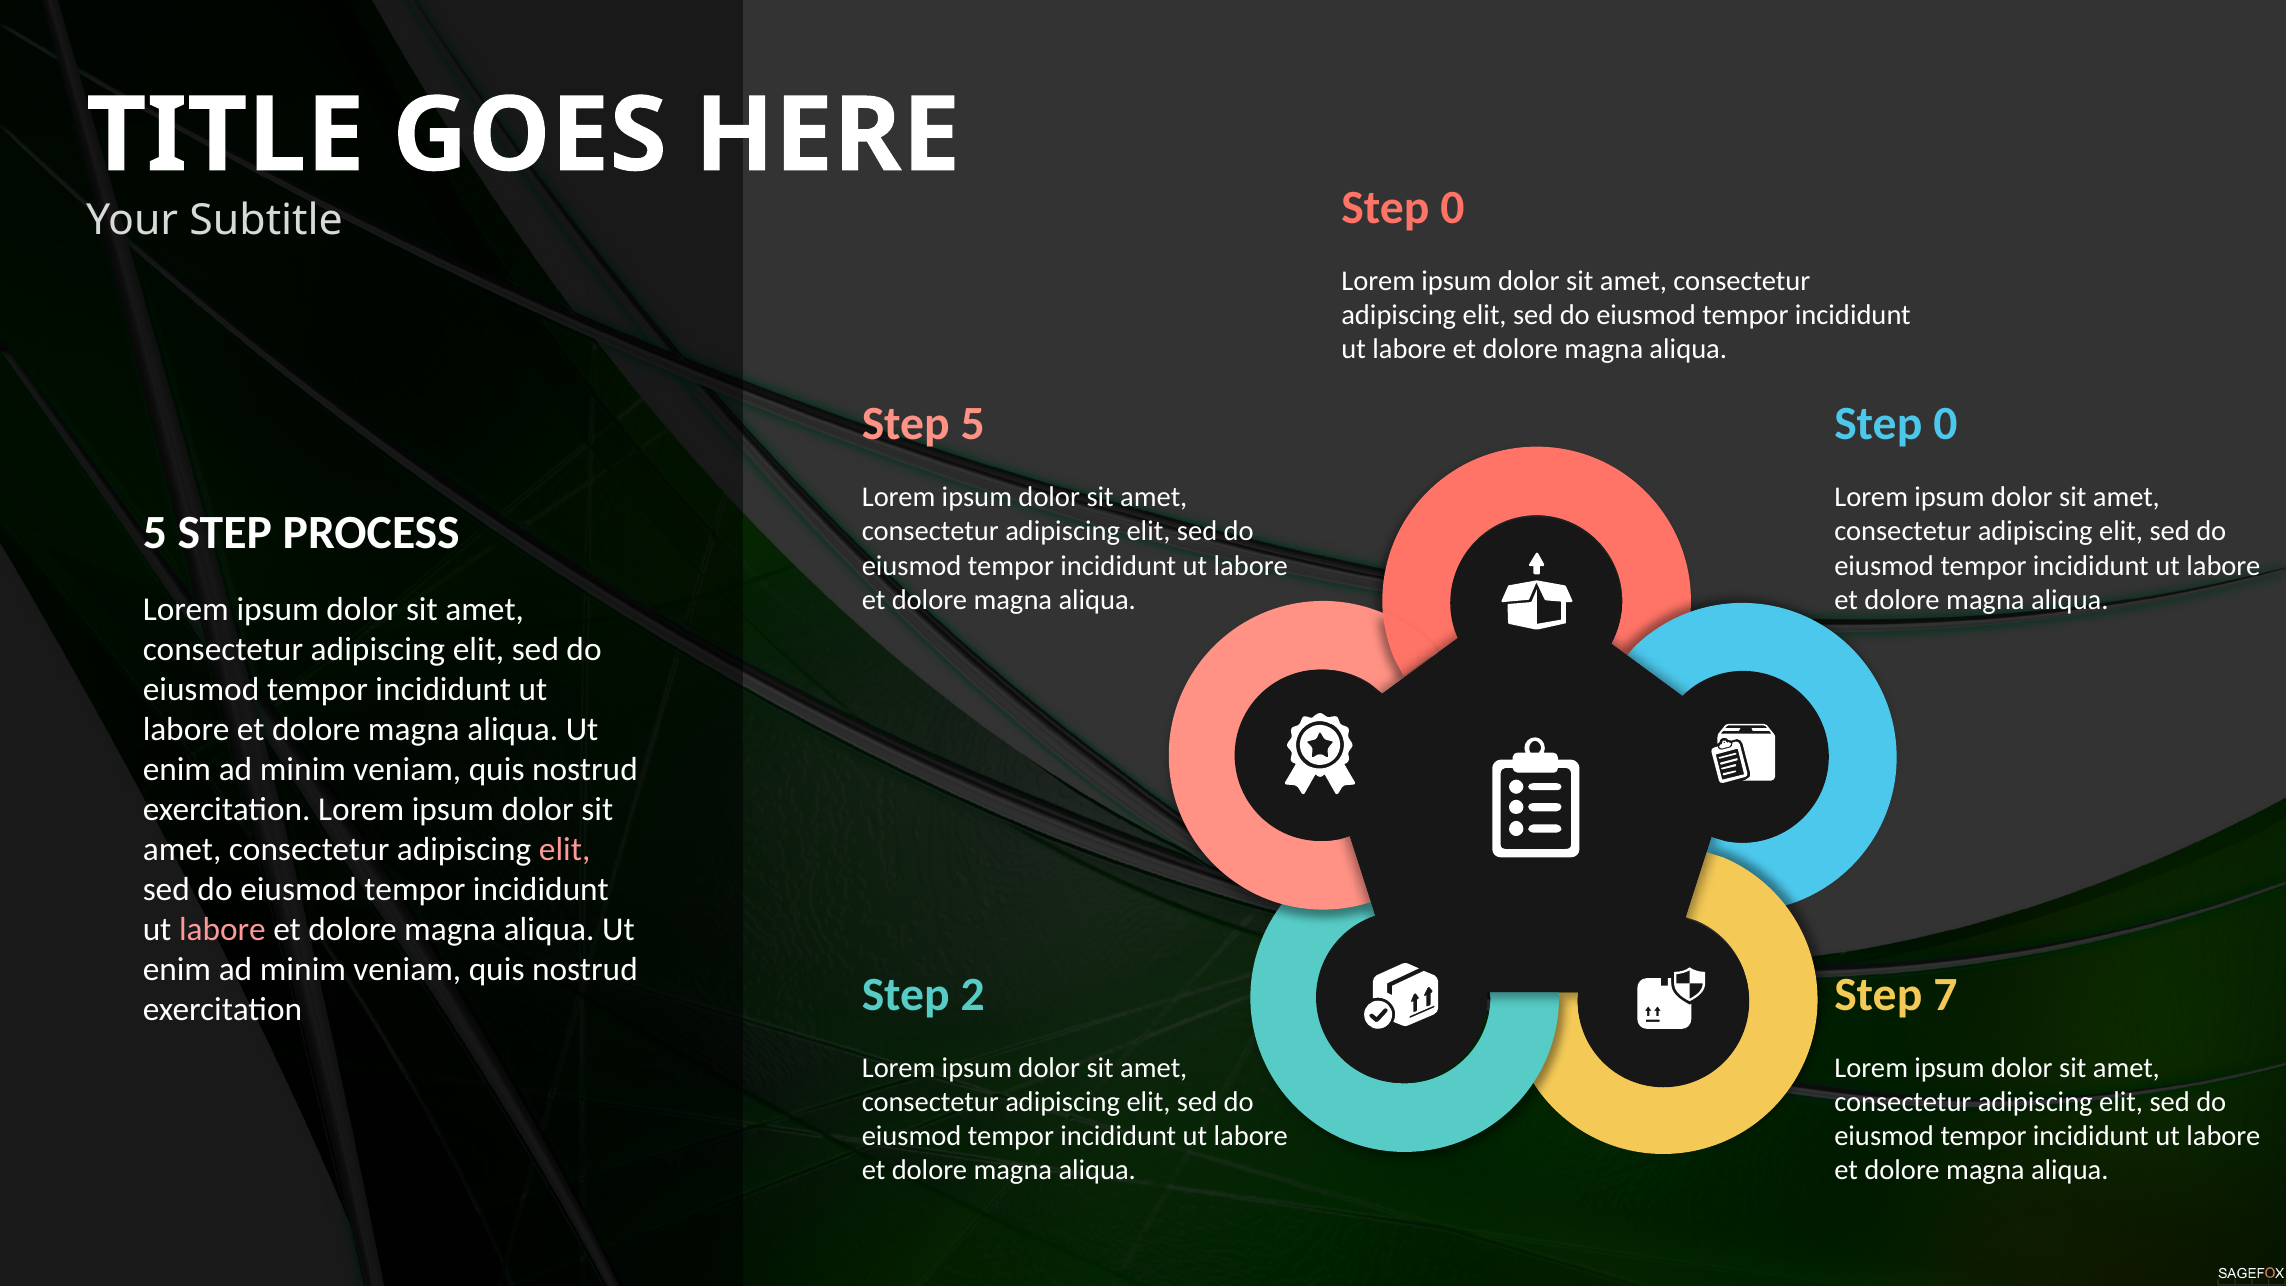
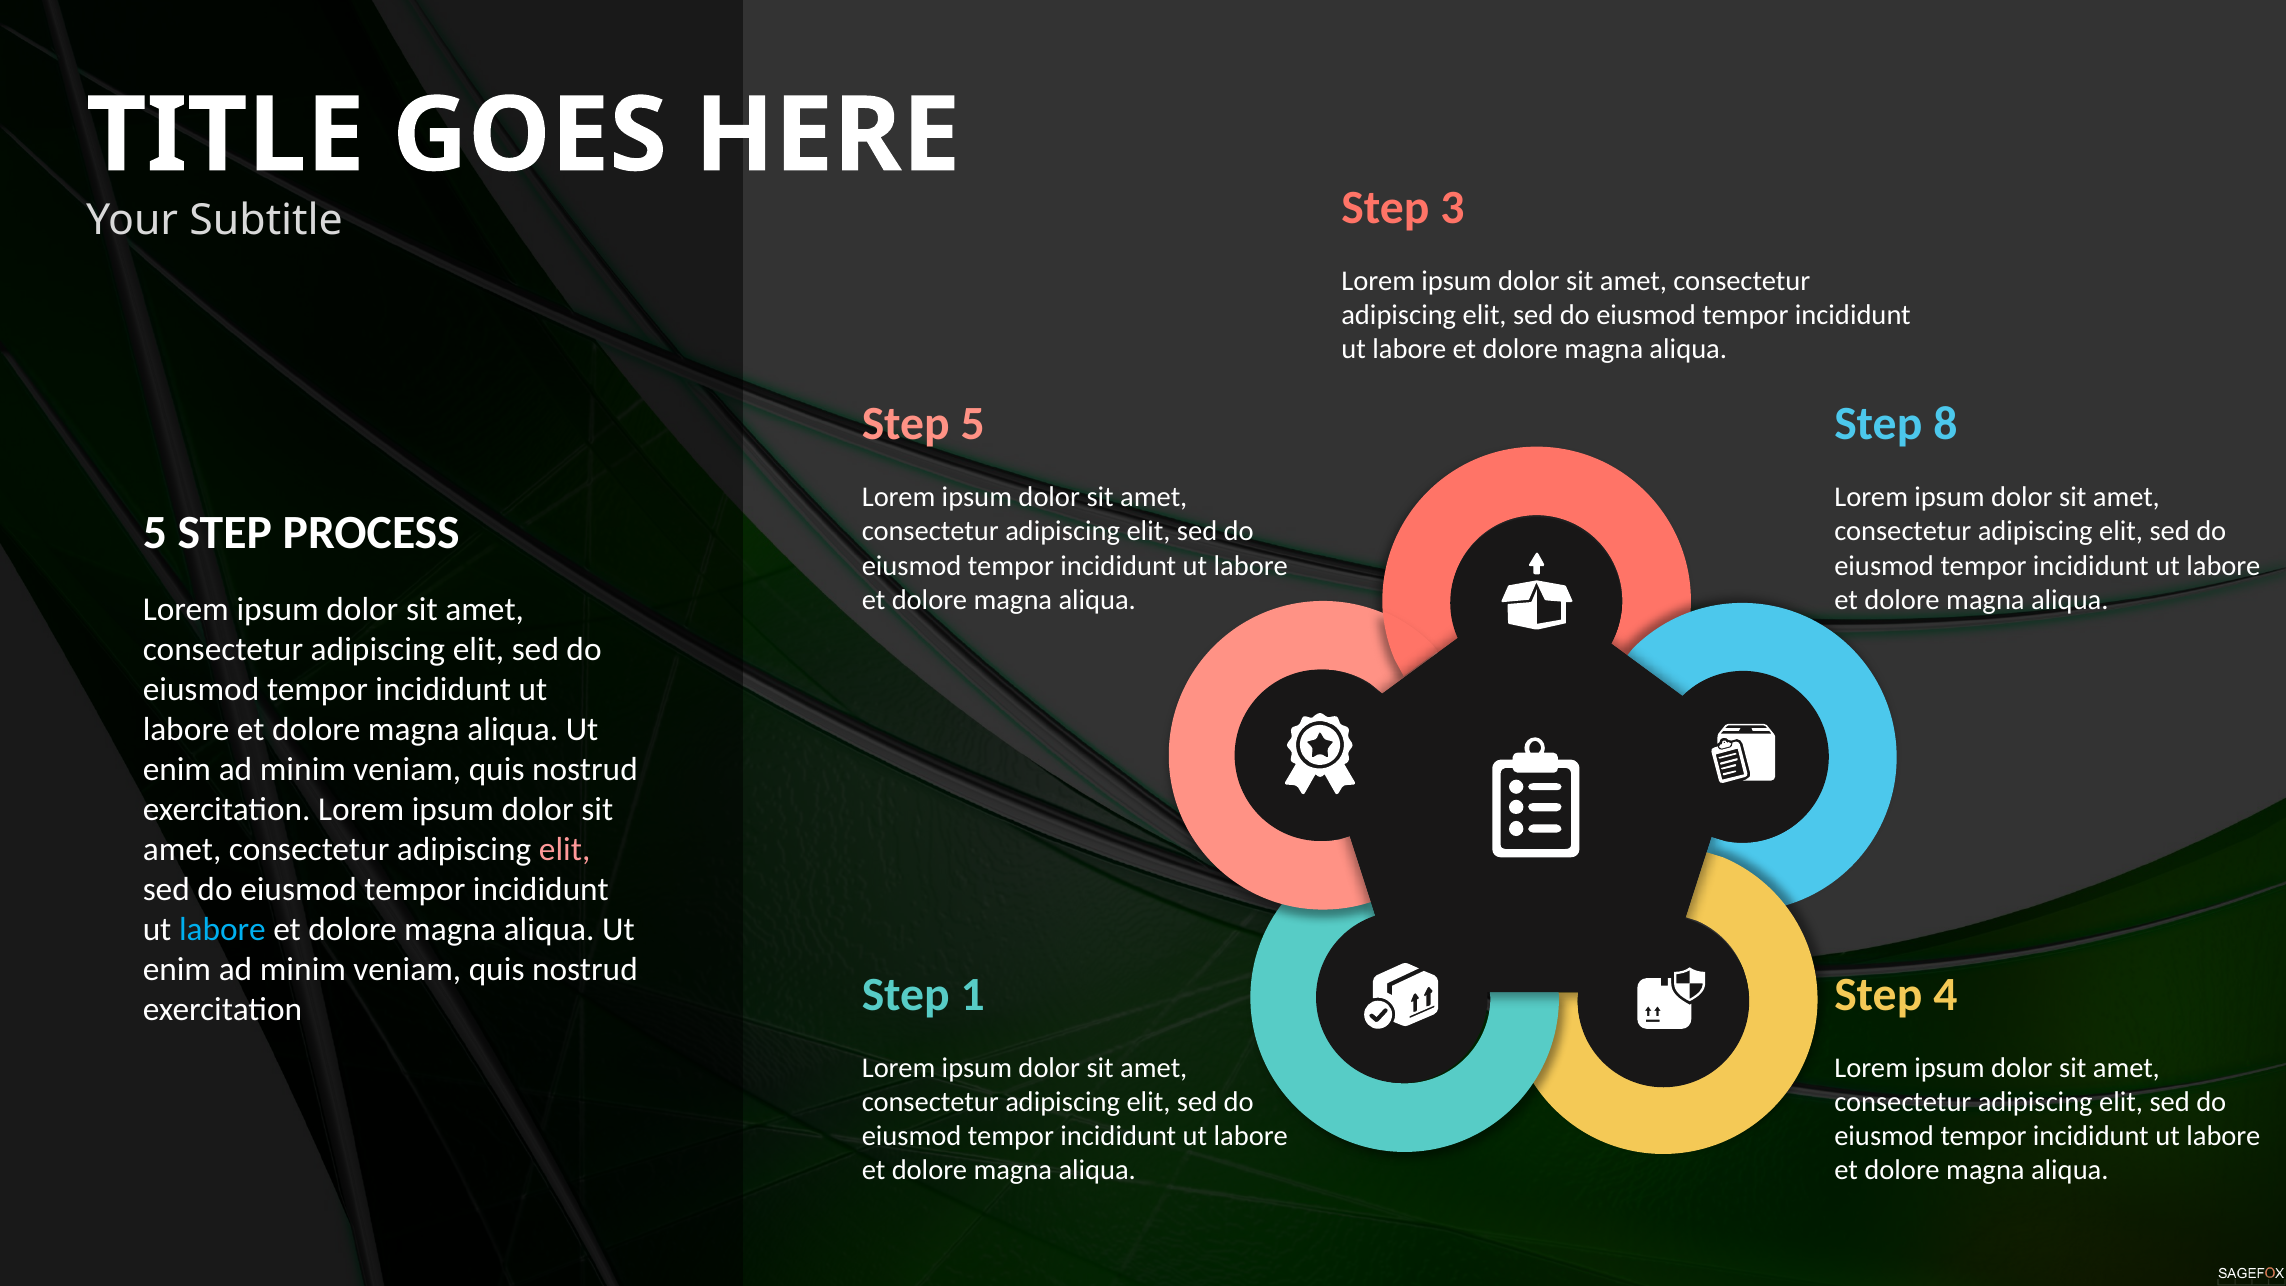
0: 0 -> 3 (1452, 208)
0: 0 -> 8 (1945, 424)
labore colour: pink -> light blue (222, 929)
2: 2 -> 1 (973, 995)
7: 7 -> 4 (1945, 995)
